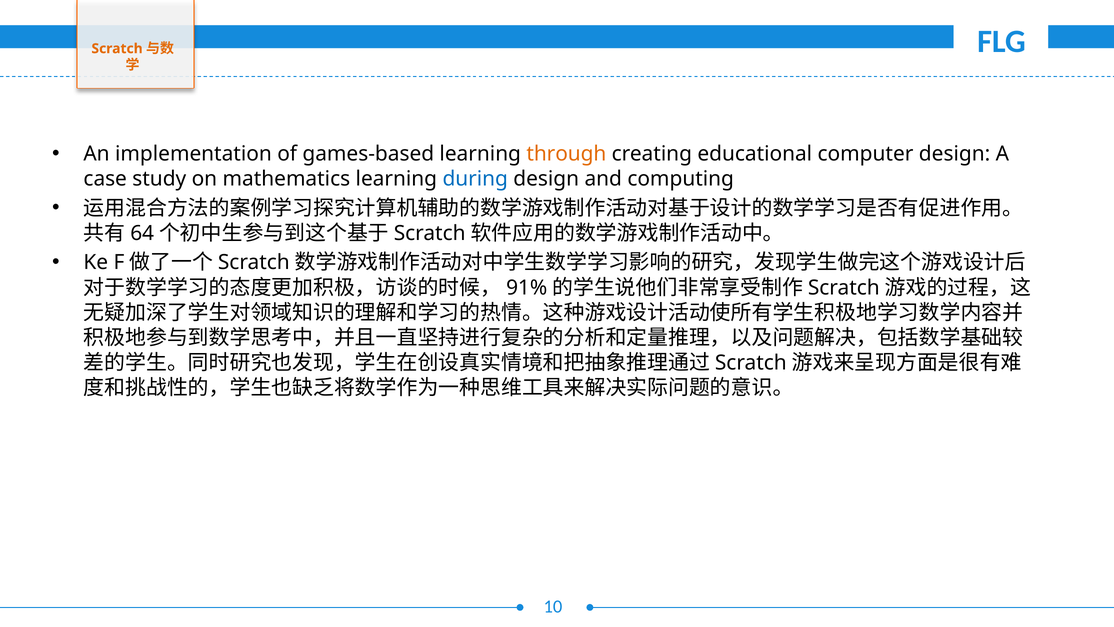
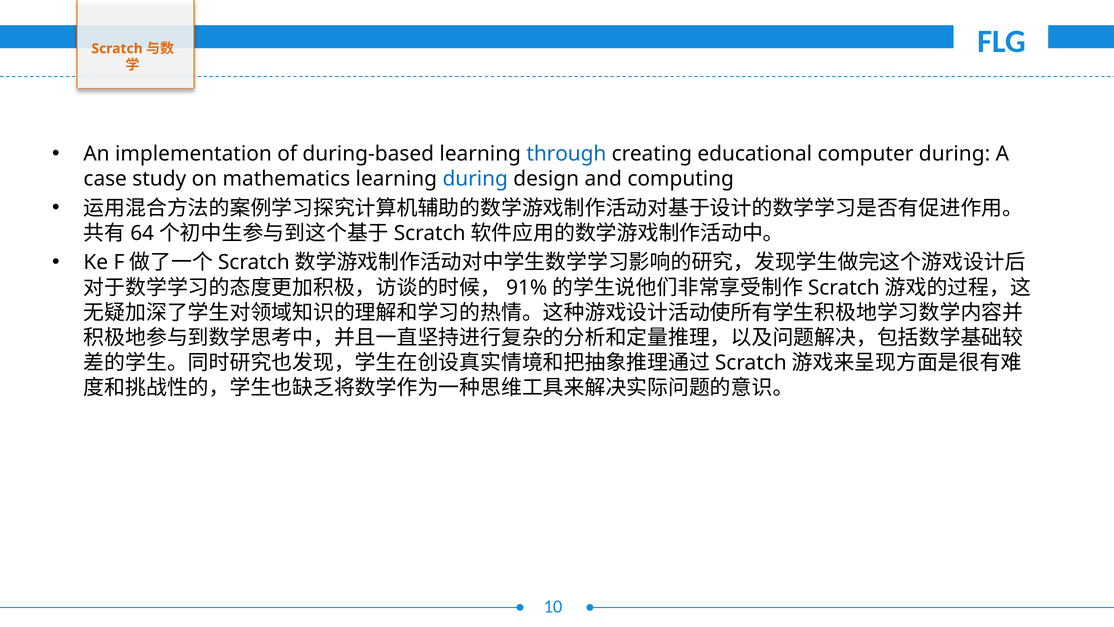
games-based: games-based -> during-based (368, 154)
through colour: orange -> blue (566, 154)
computer design: design -> during (955, 154)
